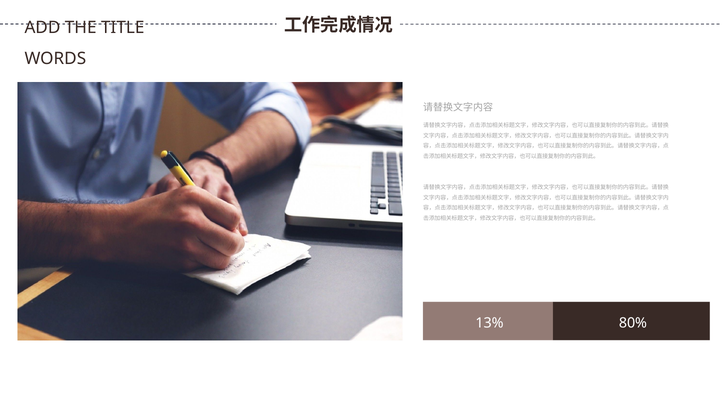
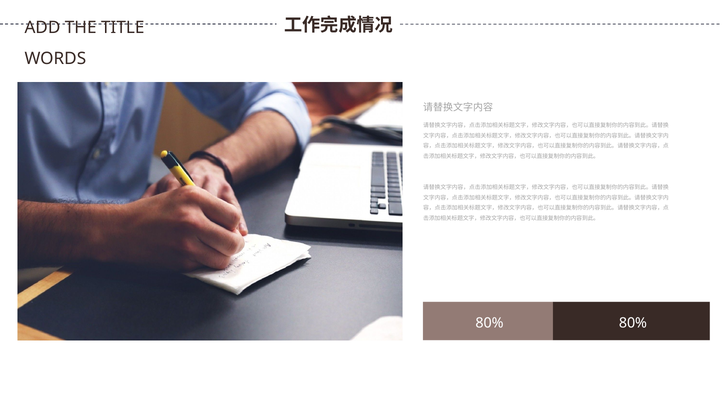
13%: 13% -> 80% (489, 323)
